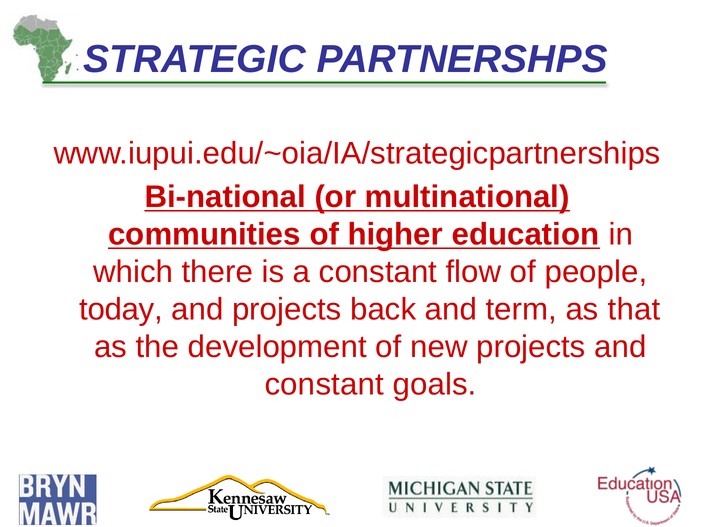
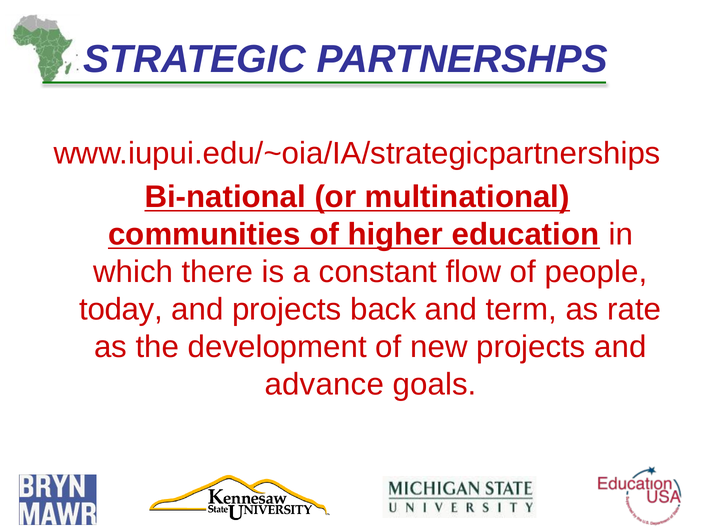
that: that -> rate (634, 310)
constant: constant -> advance (324, 385)
